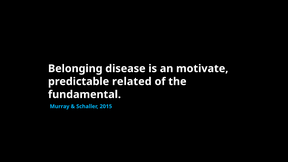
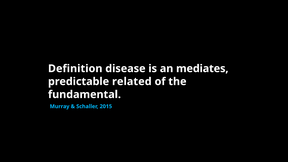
Belonging: Belonging -> Definition (75, 69)
motivate: motivate -> mediates (202, 69)
